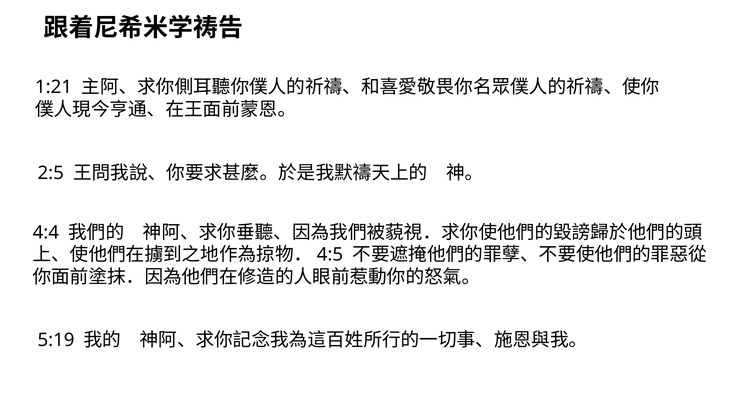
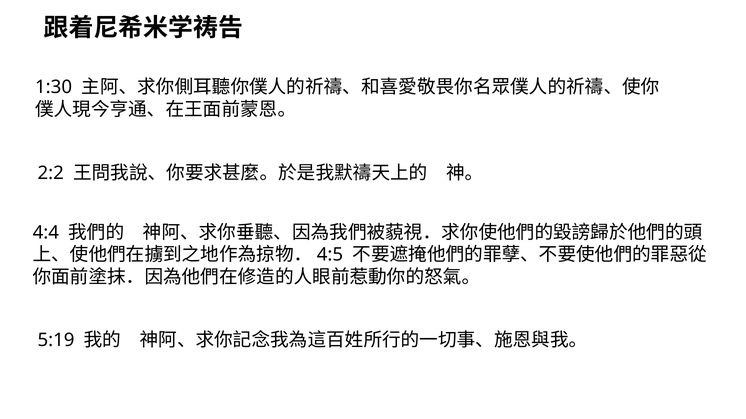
1:21: 1:21 -> 1:30 (54, 87)
2:5: 2:5 -> 2:2 (51, 173)
